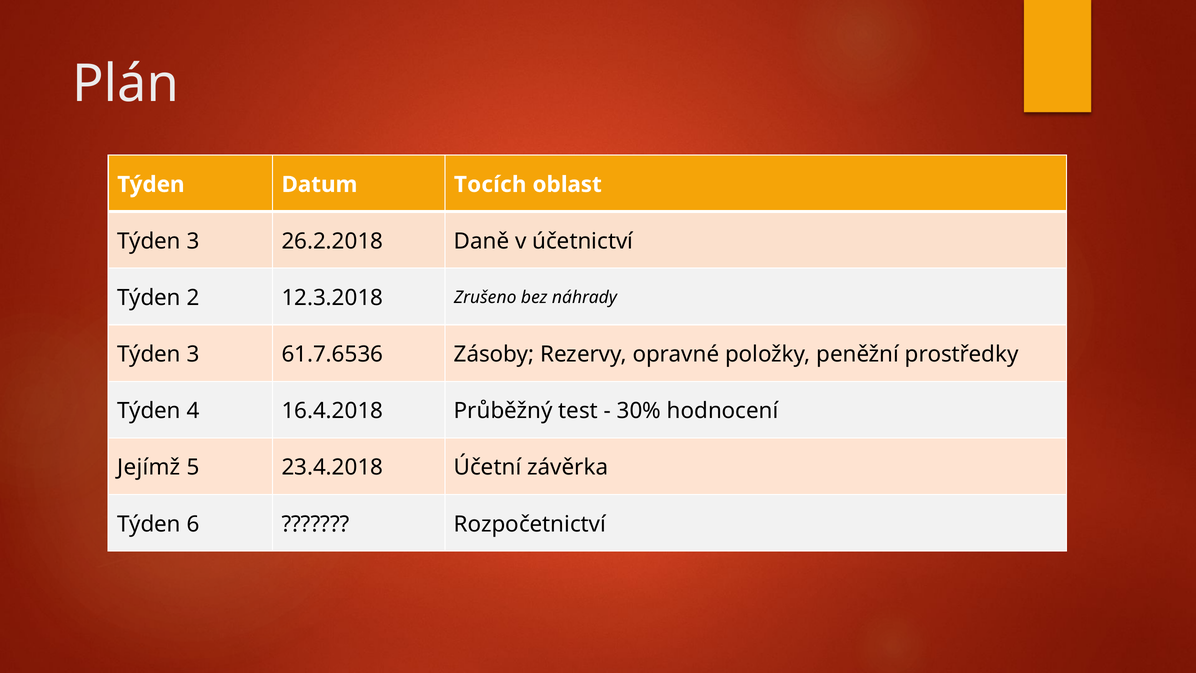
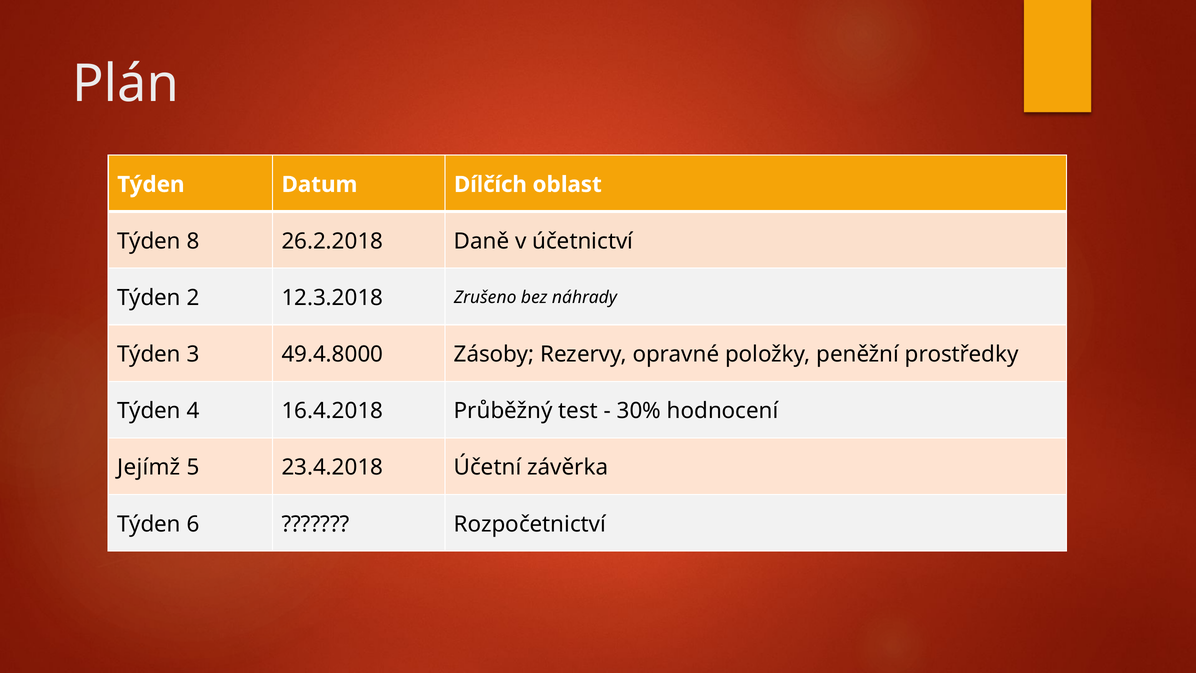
Tocích: Tocích -> Dílčích (490, 184)
3: 3 -> 8 (193, 241)
61.7.6536: 61.7.6536 -> 49.4.8000 (332, 354)
